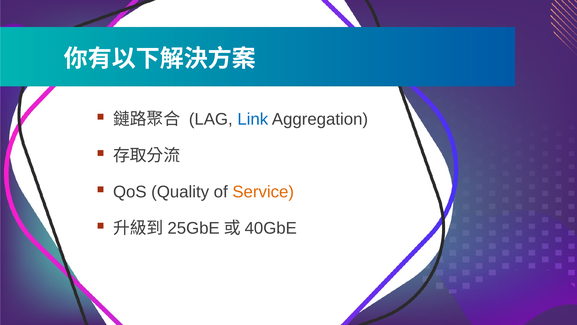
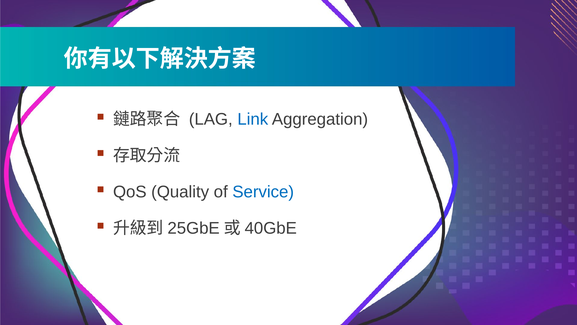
Service colour: orange -> blue (263, 192)
